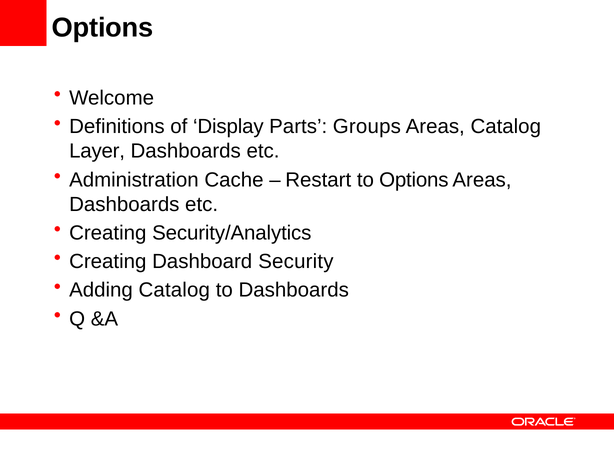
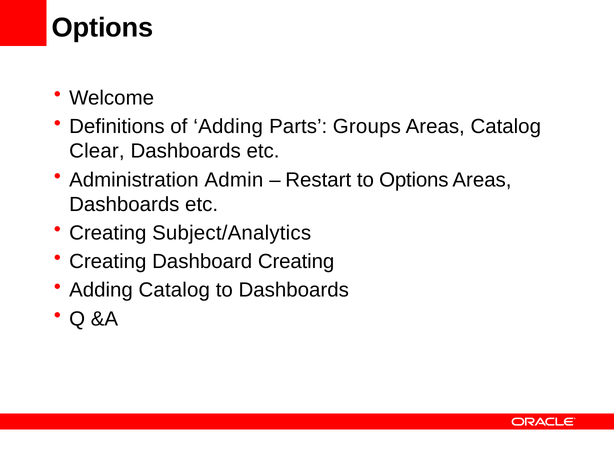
of Display: Display -> Adding (228, 127)
Layer: Layer -> Clear (97, 151)
Cache: Cache -> Admin (234, 180)
Security/Analytics: Security/Analytics -> Subject/Analytics (232, 233)
Dashboard Security: Security -> Creating (296, 262)
